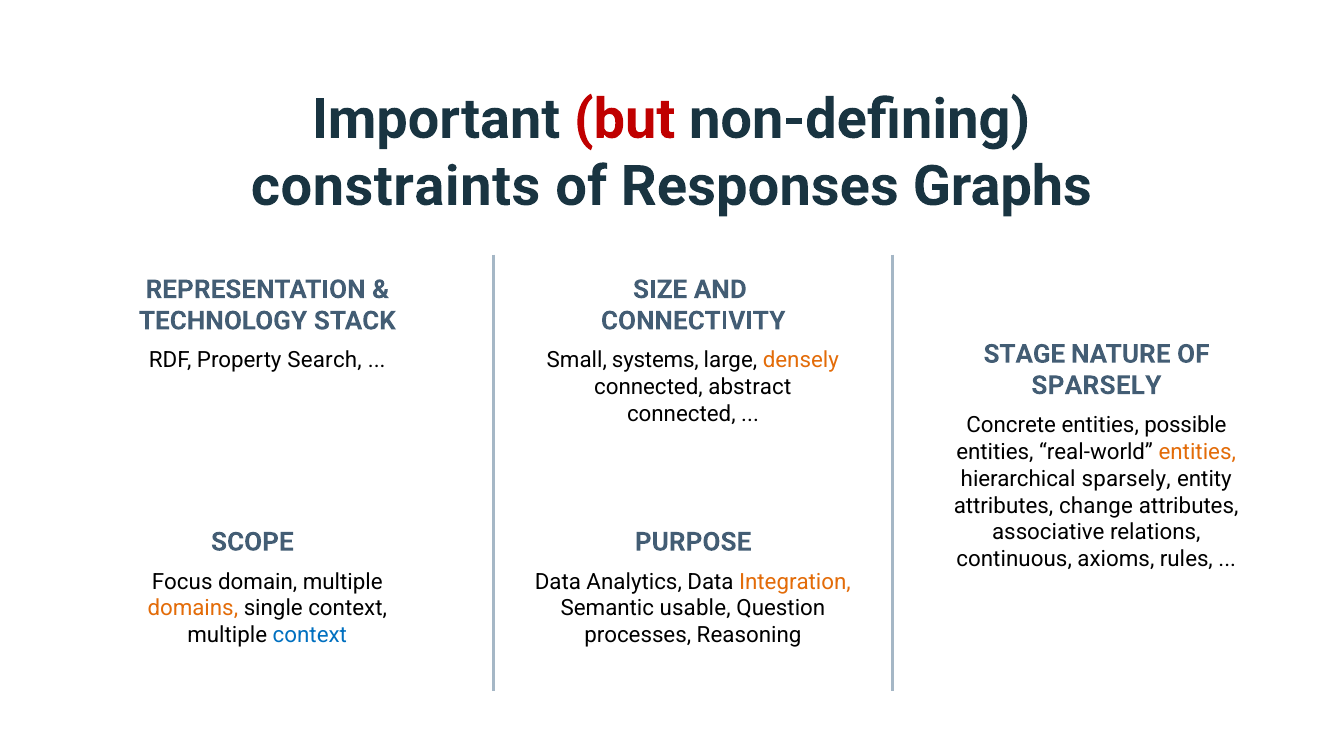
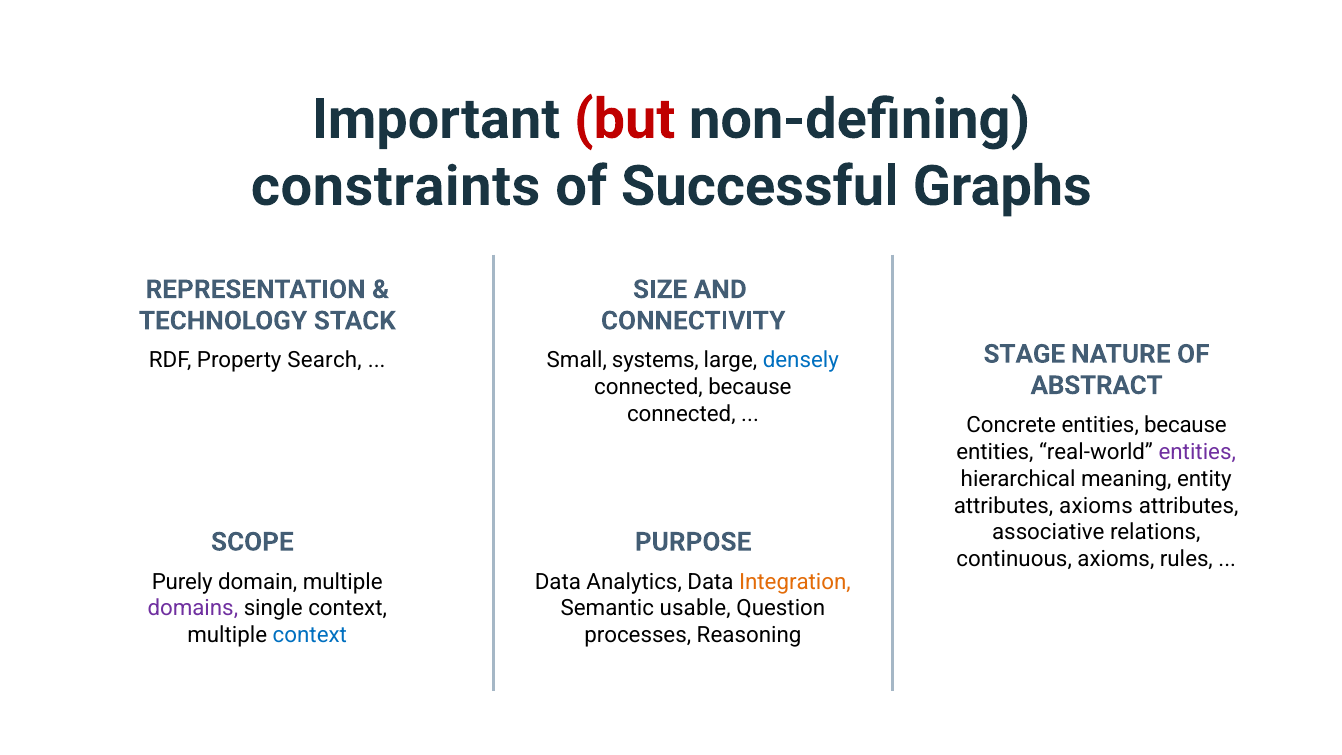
Responses: Responses -> Successful (760, 186)
densely colour: orange -> blue (801, 361)
SPARSELY: SPARSELY -> ABSTRACT (1097, 385)
connected abstract: abstract -> because (750, 387)
entities possible: possible -> because (1185, 425)
entities colour: orange -> purple (1197, 452)
hierarchical sparsely: sparsely -> meaning (1126, 479)
attributes change: change -> axioms (1096, 506)
Focus: Focus -> Purely (182, 582)
domains colour: orange -> purple (193, 609)
